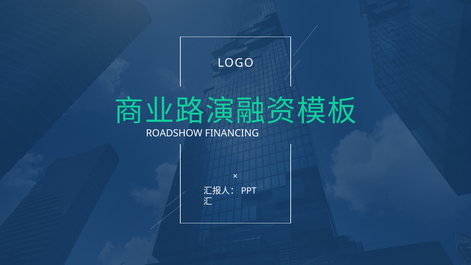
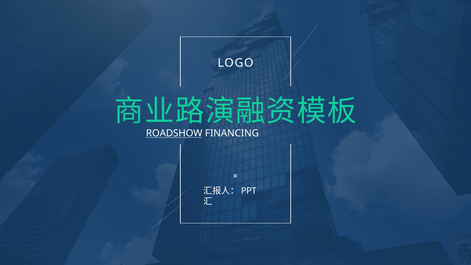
ROADSHOW underline: none -> present (174, 133)
